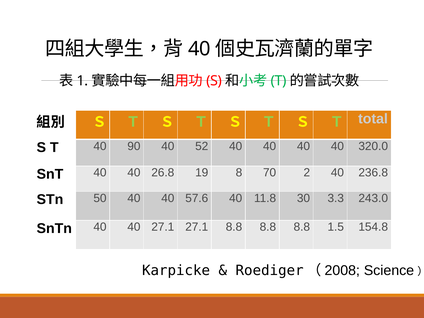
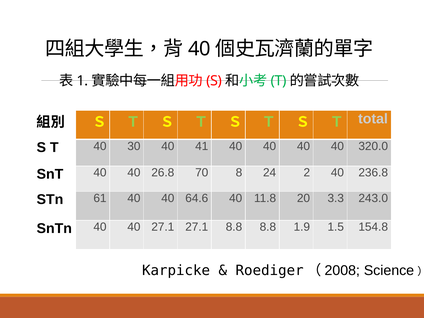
90: 90 -> 30 (134, 146)
52: 52 -> 41 (202, 146)
19: 19 -> 70 (202, 173)
70: 70 -> 24 (270, 173)
50: 50 -> 61 (100, 198)
57.6: 57.6 -> 64.6 (197, 198)
30: 30 -> 20 (303, 198)
8.8 8.8 8.8: 8.8 -> 1.9 (302, 227)
